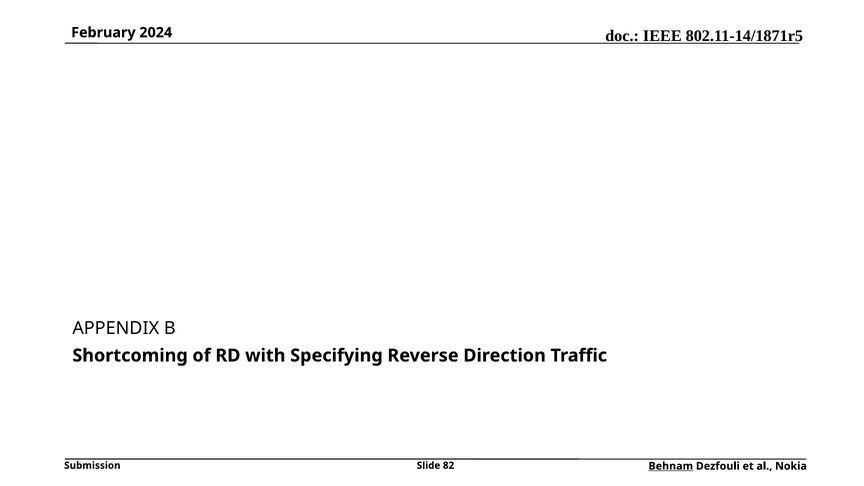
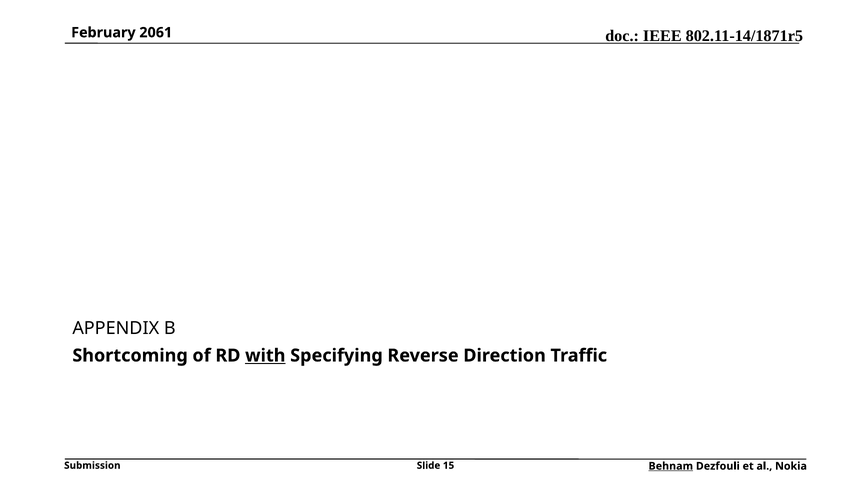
2024: 2024 -> 2061 (156, 33)
with underline: none -> present (265, 356)
82: 82 -> 15 (449, 466)
